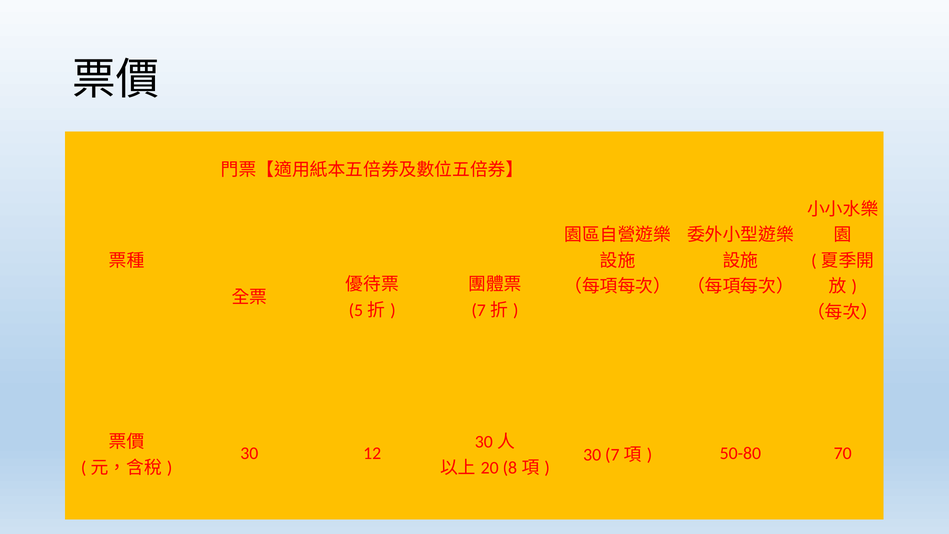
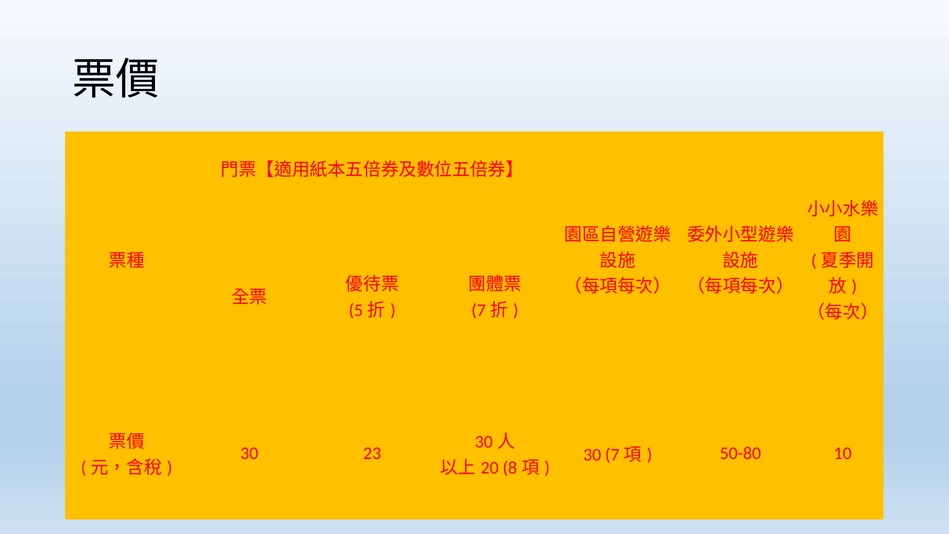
12: 12 -> 23 (372, 453)
70: 70 -> 10 (843, 453)
